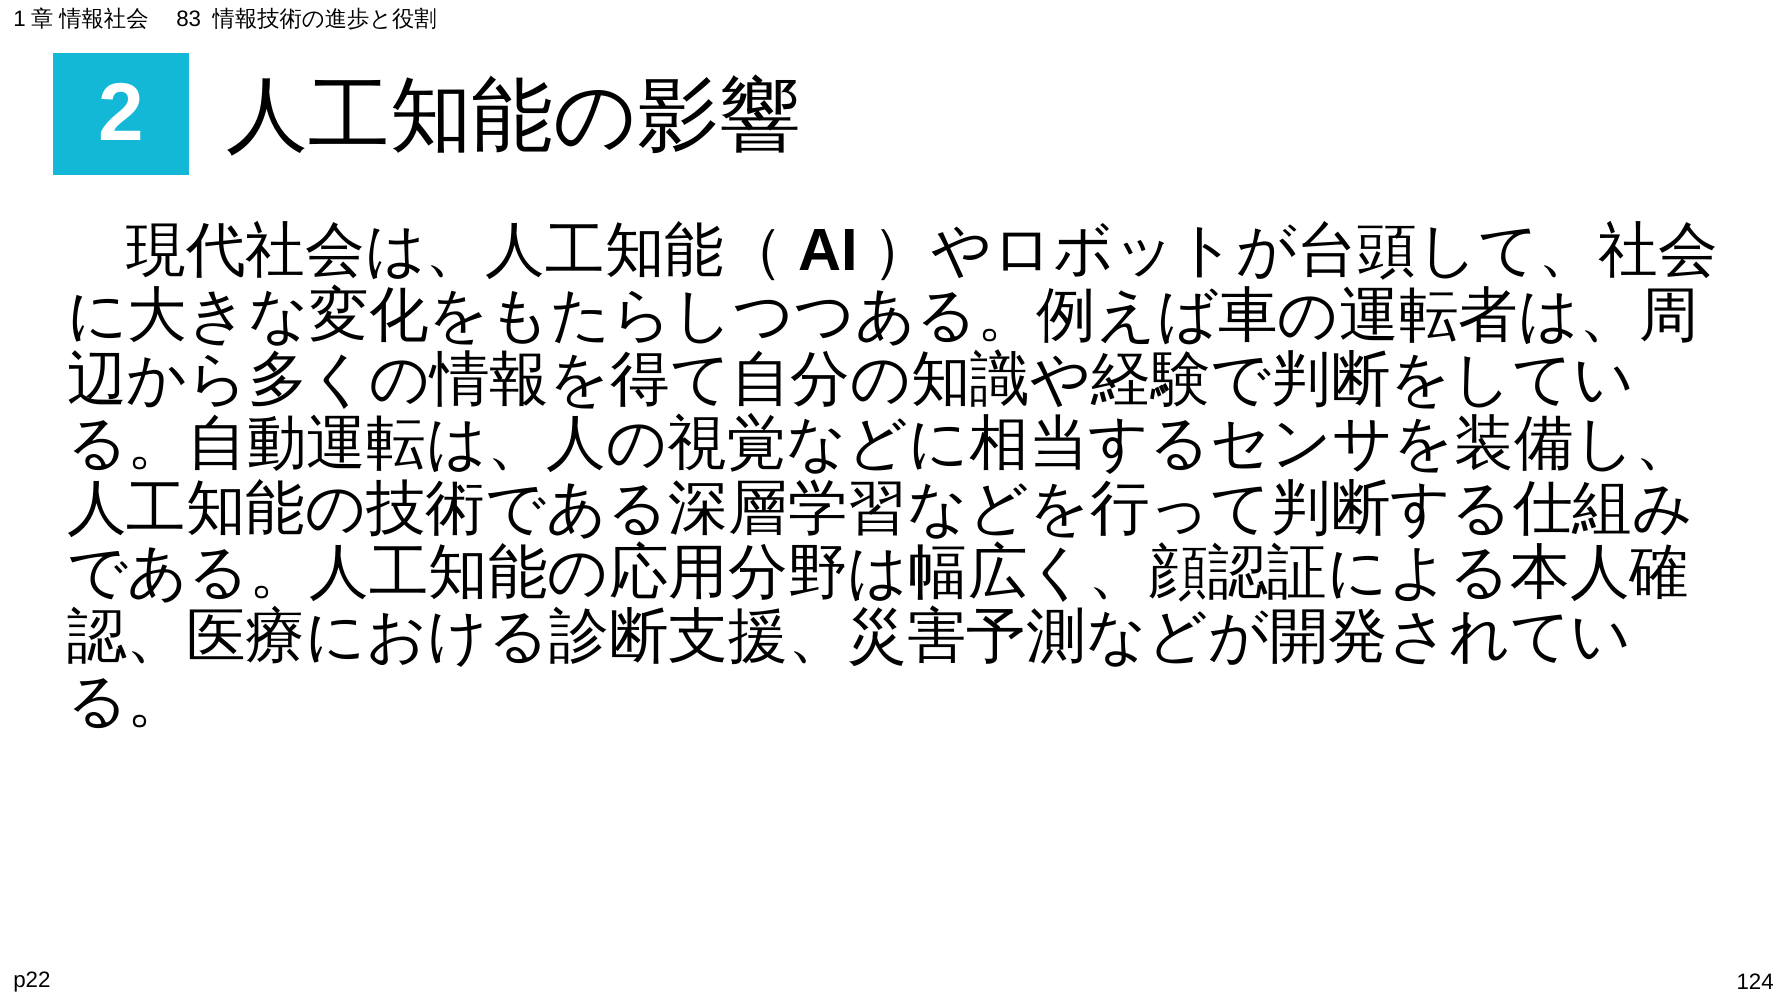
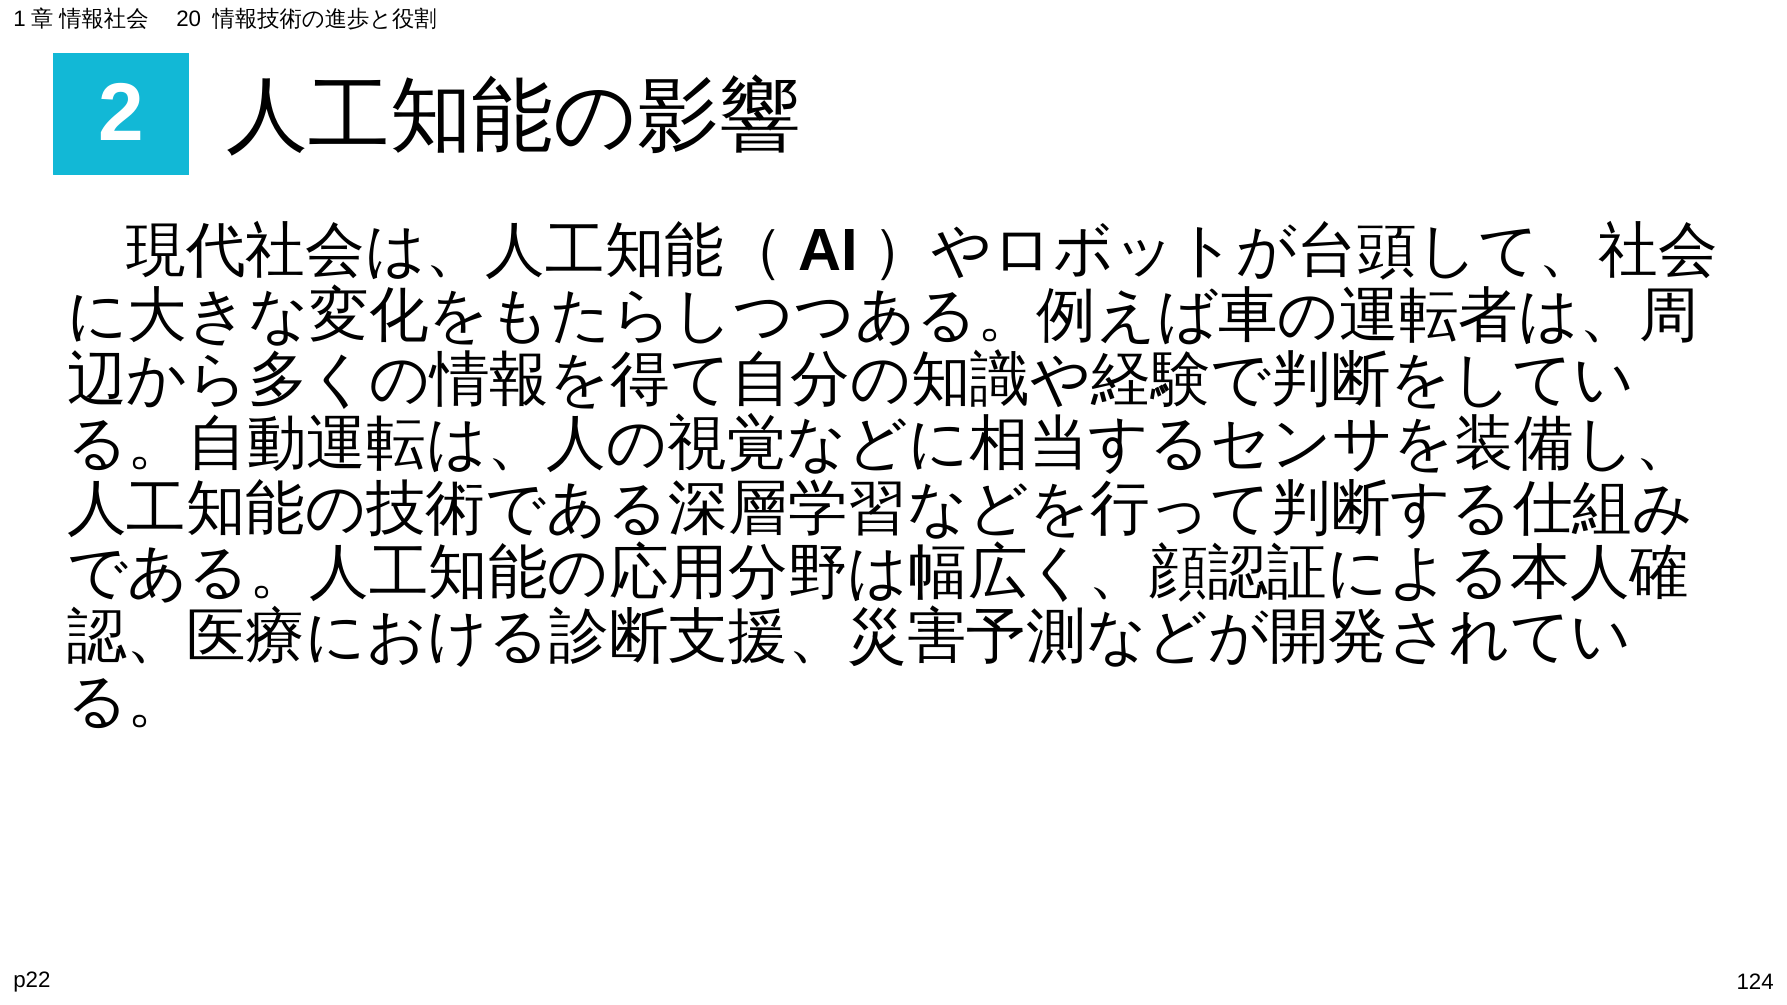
83: 83 -> 20 (189, 19)
